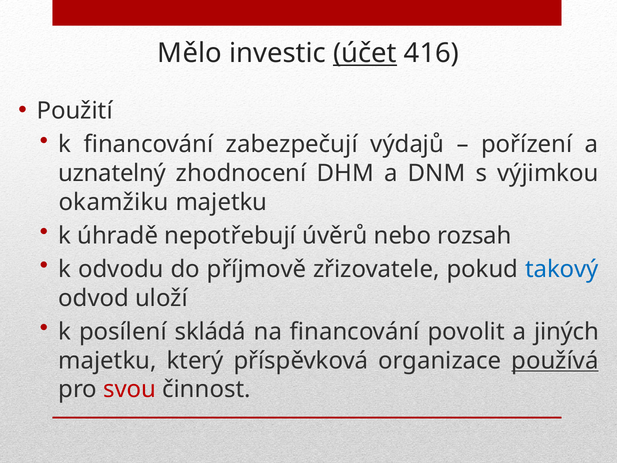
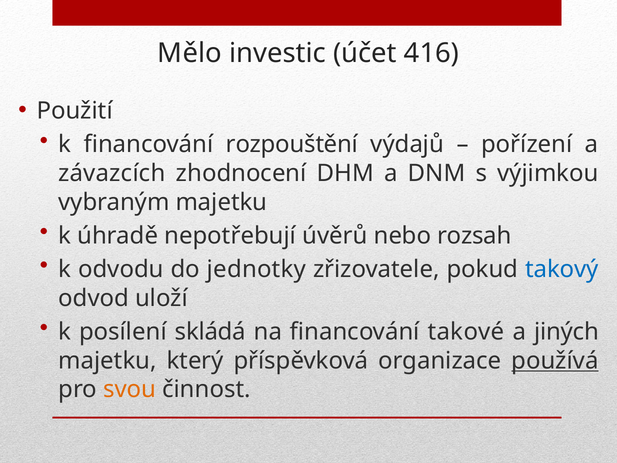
účet underline: present -> none (365, 53)
zabezpečují: zabezpečují -> rozpouštění (292, 144)
uznatelný: uznatelný -> závazcích (112, 173)
okamžiku: okamžiku -> vybraným (114, 202)
příjmově: příjmově -> jednotky (256, 269)
povolit: povolit -> takové (466, 332)
svou colour: red -> orange (130, 389)
